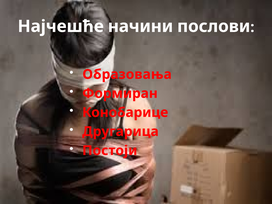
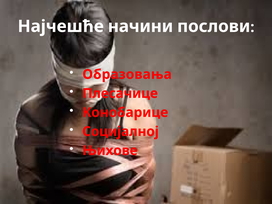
Формиран: Формиран -> Плесачице (120, 93)
Другарица: Другарица -> Социјалној (120, 131)
Постоји: Постоји -> Њихове (110, 151)
